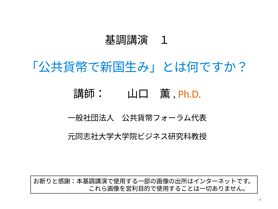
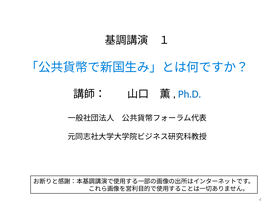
Ph.D colour: orange -> blue (190, 94)
